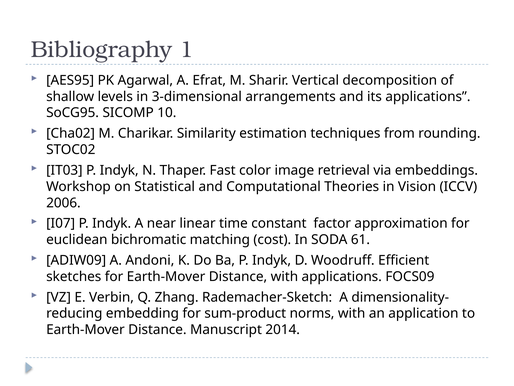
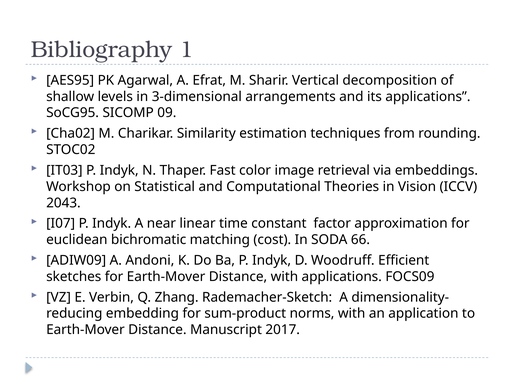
10: 10 -> 09 (167, 113)
2006: 2006 -> 2043 (63, 203)
61: 61 -> 66 (360, 239)
2014: 2014 -> 2017 (283, 329)
